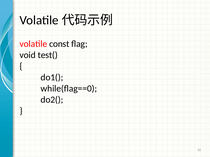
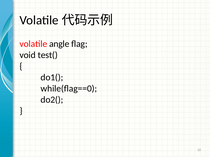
const: const -> angle (59, 44)
